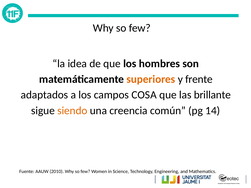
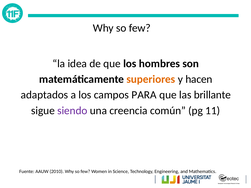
frente: frente -> hacen (199, 79)
COSA: COSA -> PARA (144, 95)
siendo colour: orange -> purple (72, 111)
14: 14 -> 11 (213, 111)
